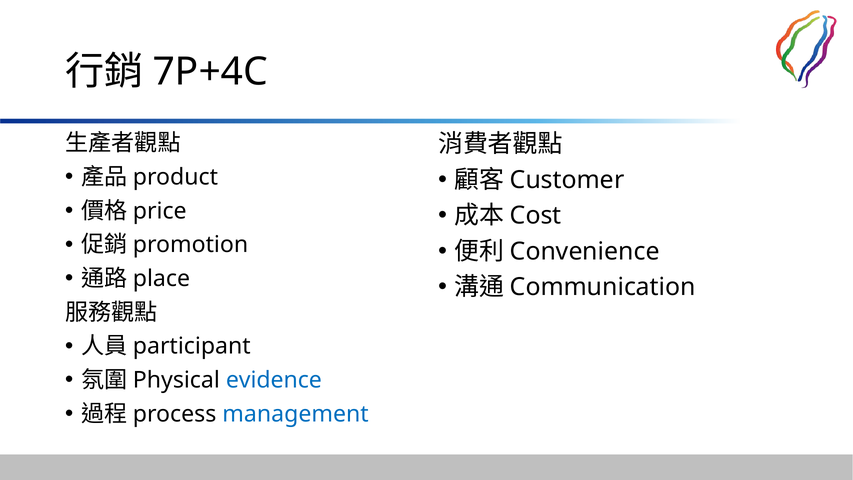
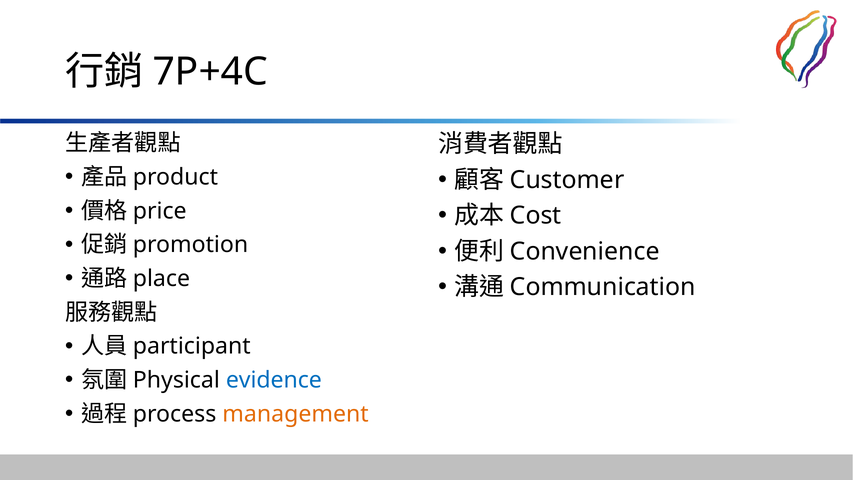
management colour: blue -> orange (296, 414)
